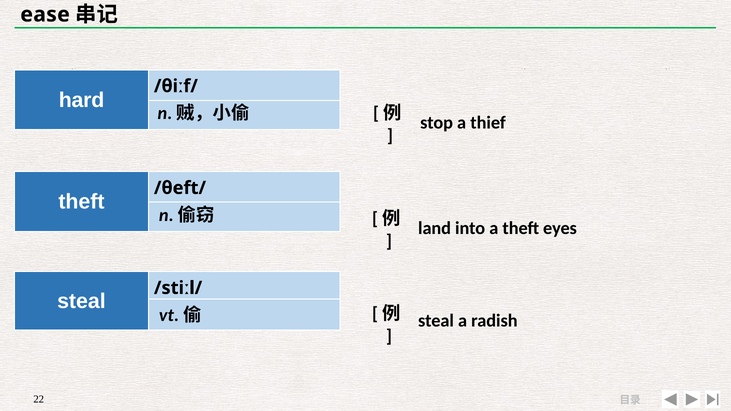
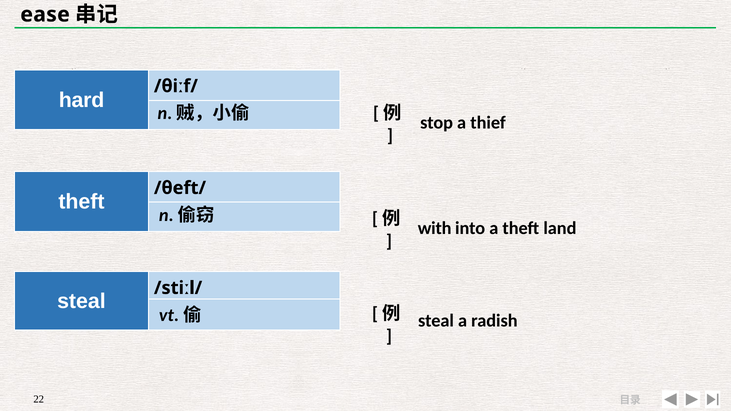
land: land -> with (435, 228)
eyes: eyes -> land (560, 228)
